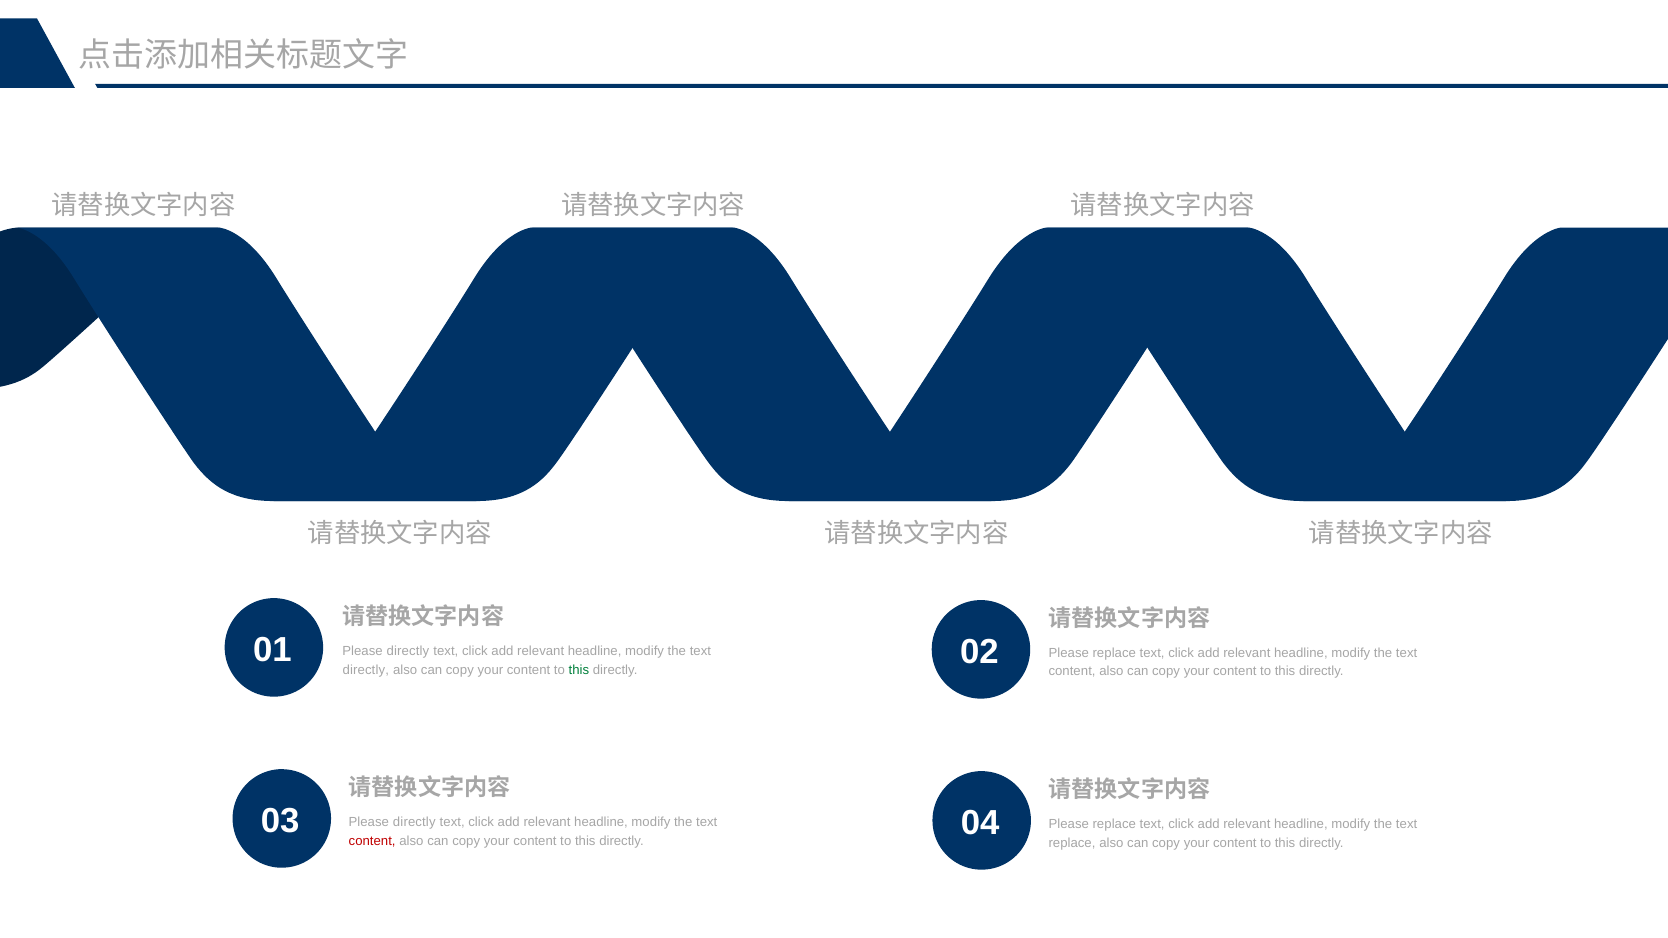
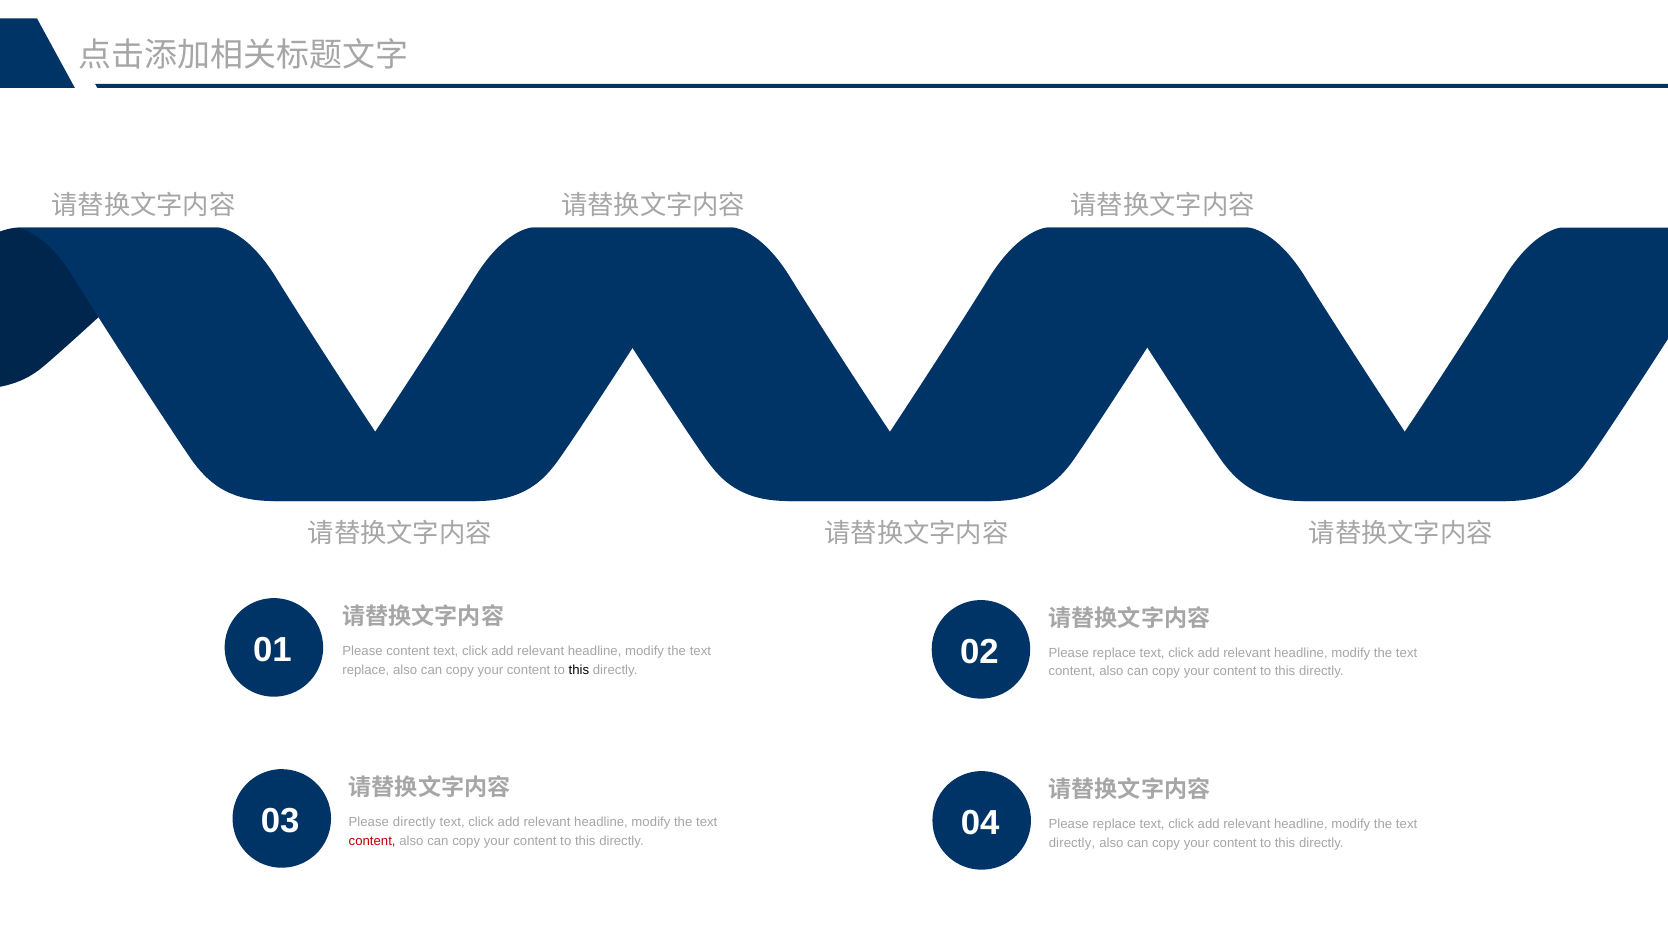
directly: directly -> content (408, 651)
directly: directly -> replace (366, 670)
this colour: green -> black (579, 670)
replace: replace -> directly (1072, 843)
